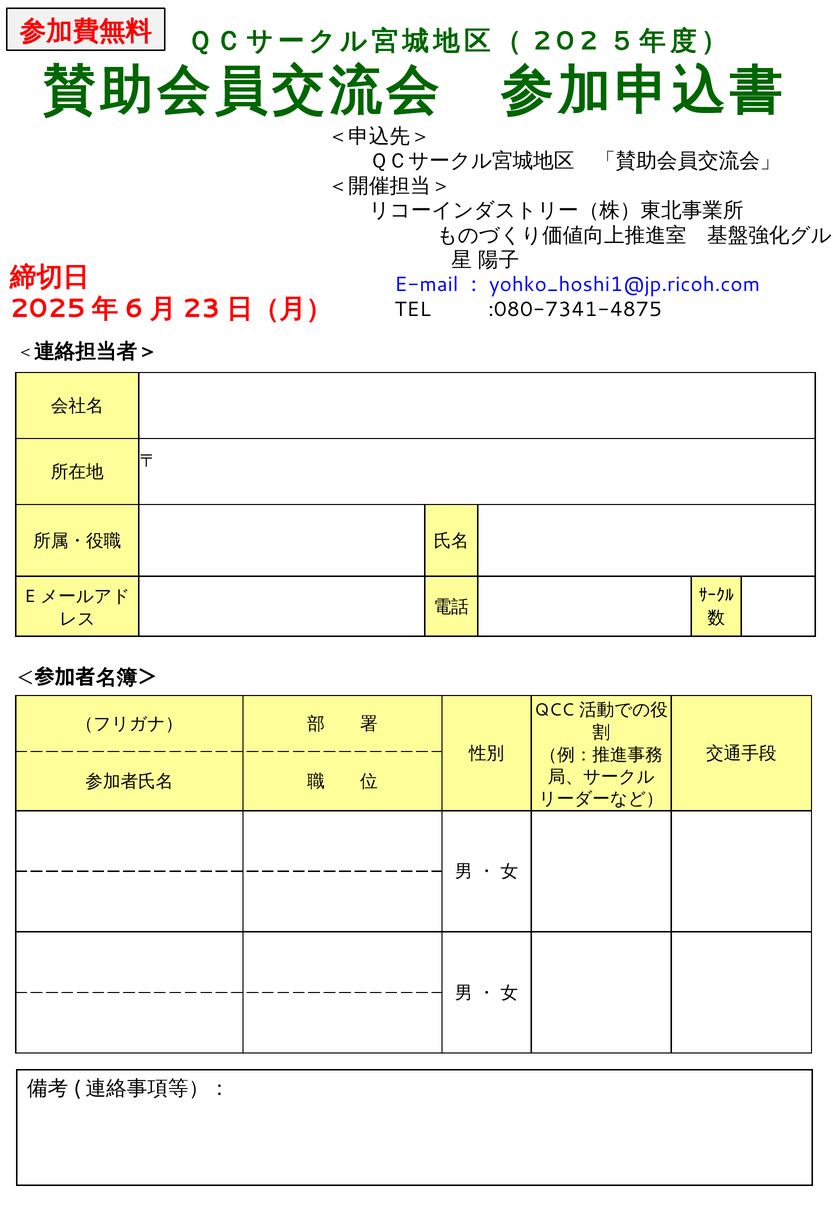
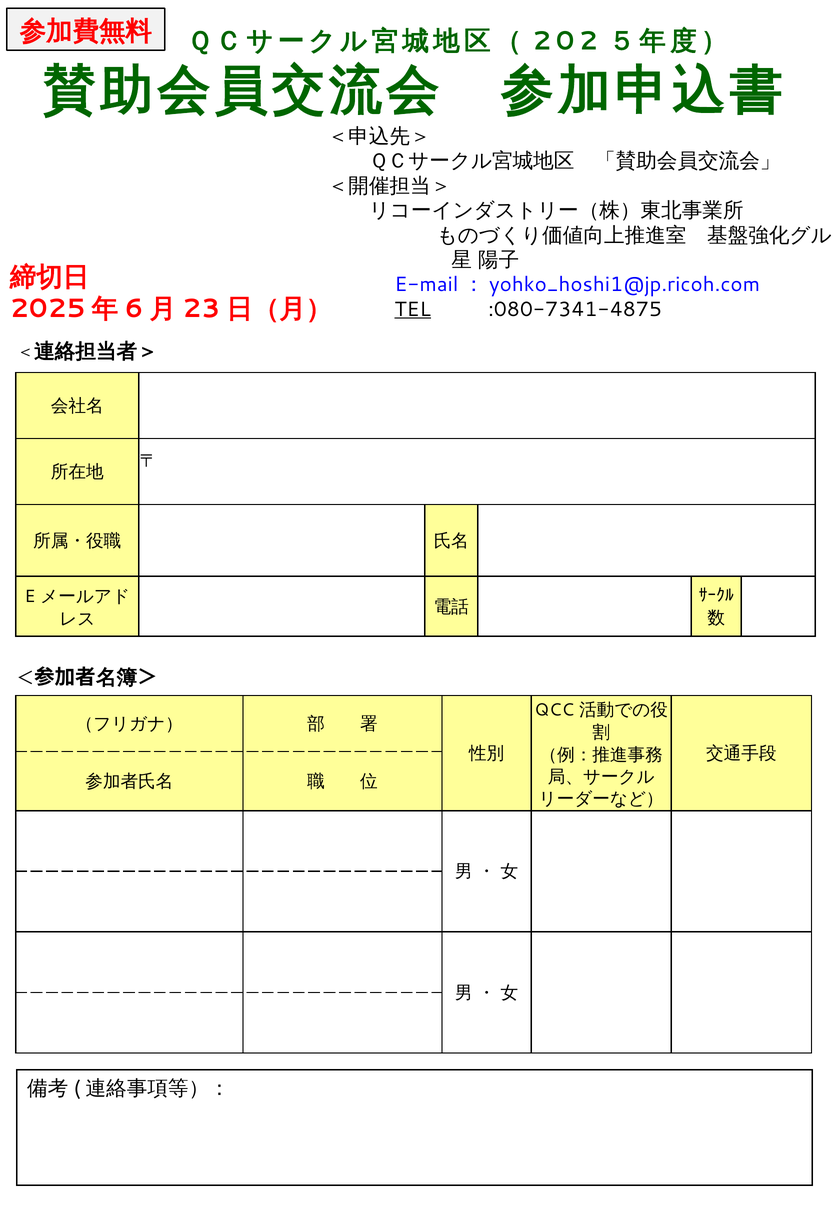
TEL underline: none -> present (413, 309)
